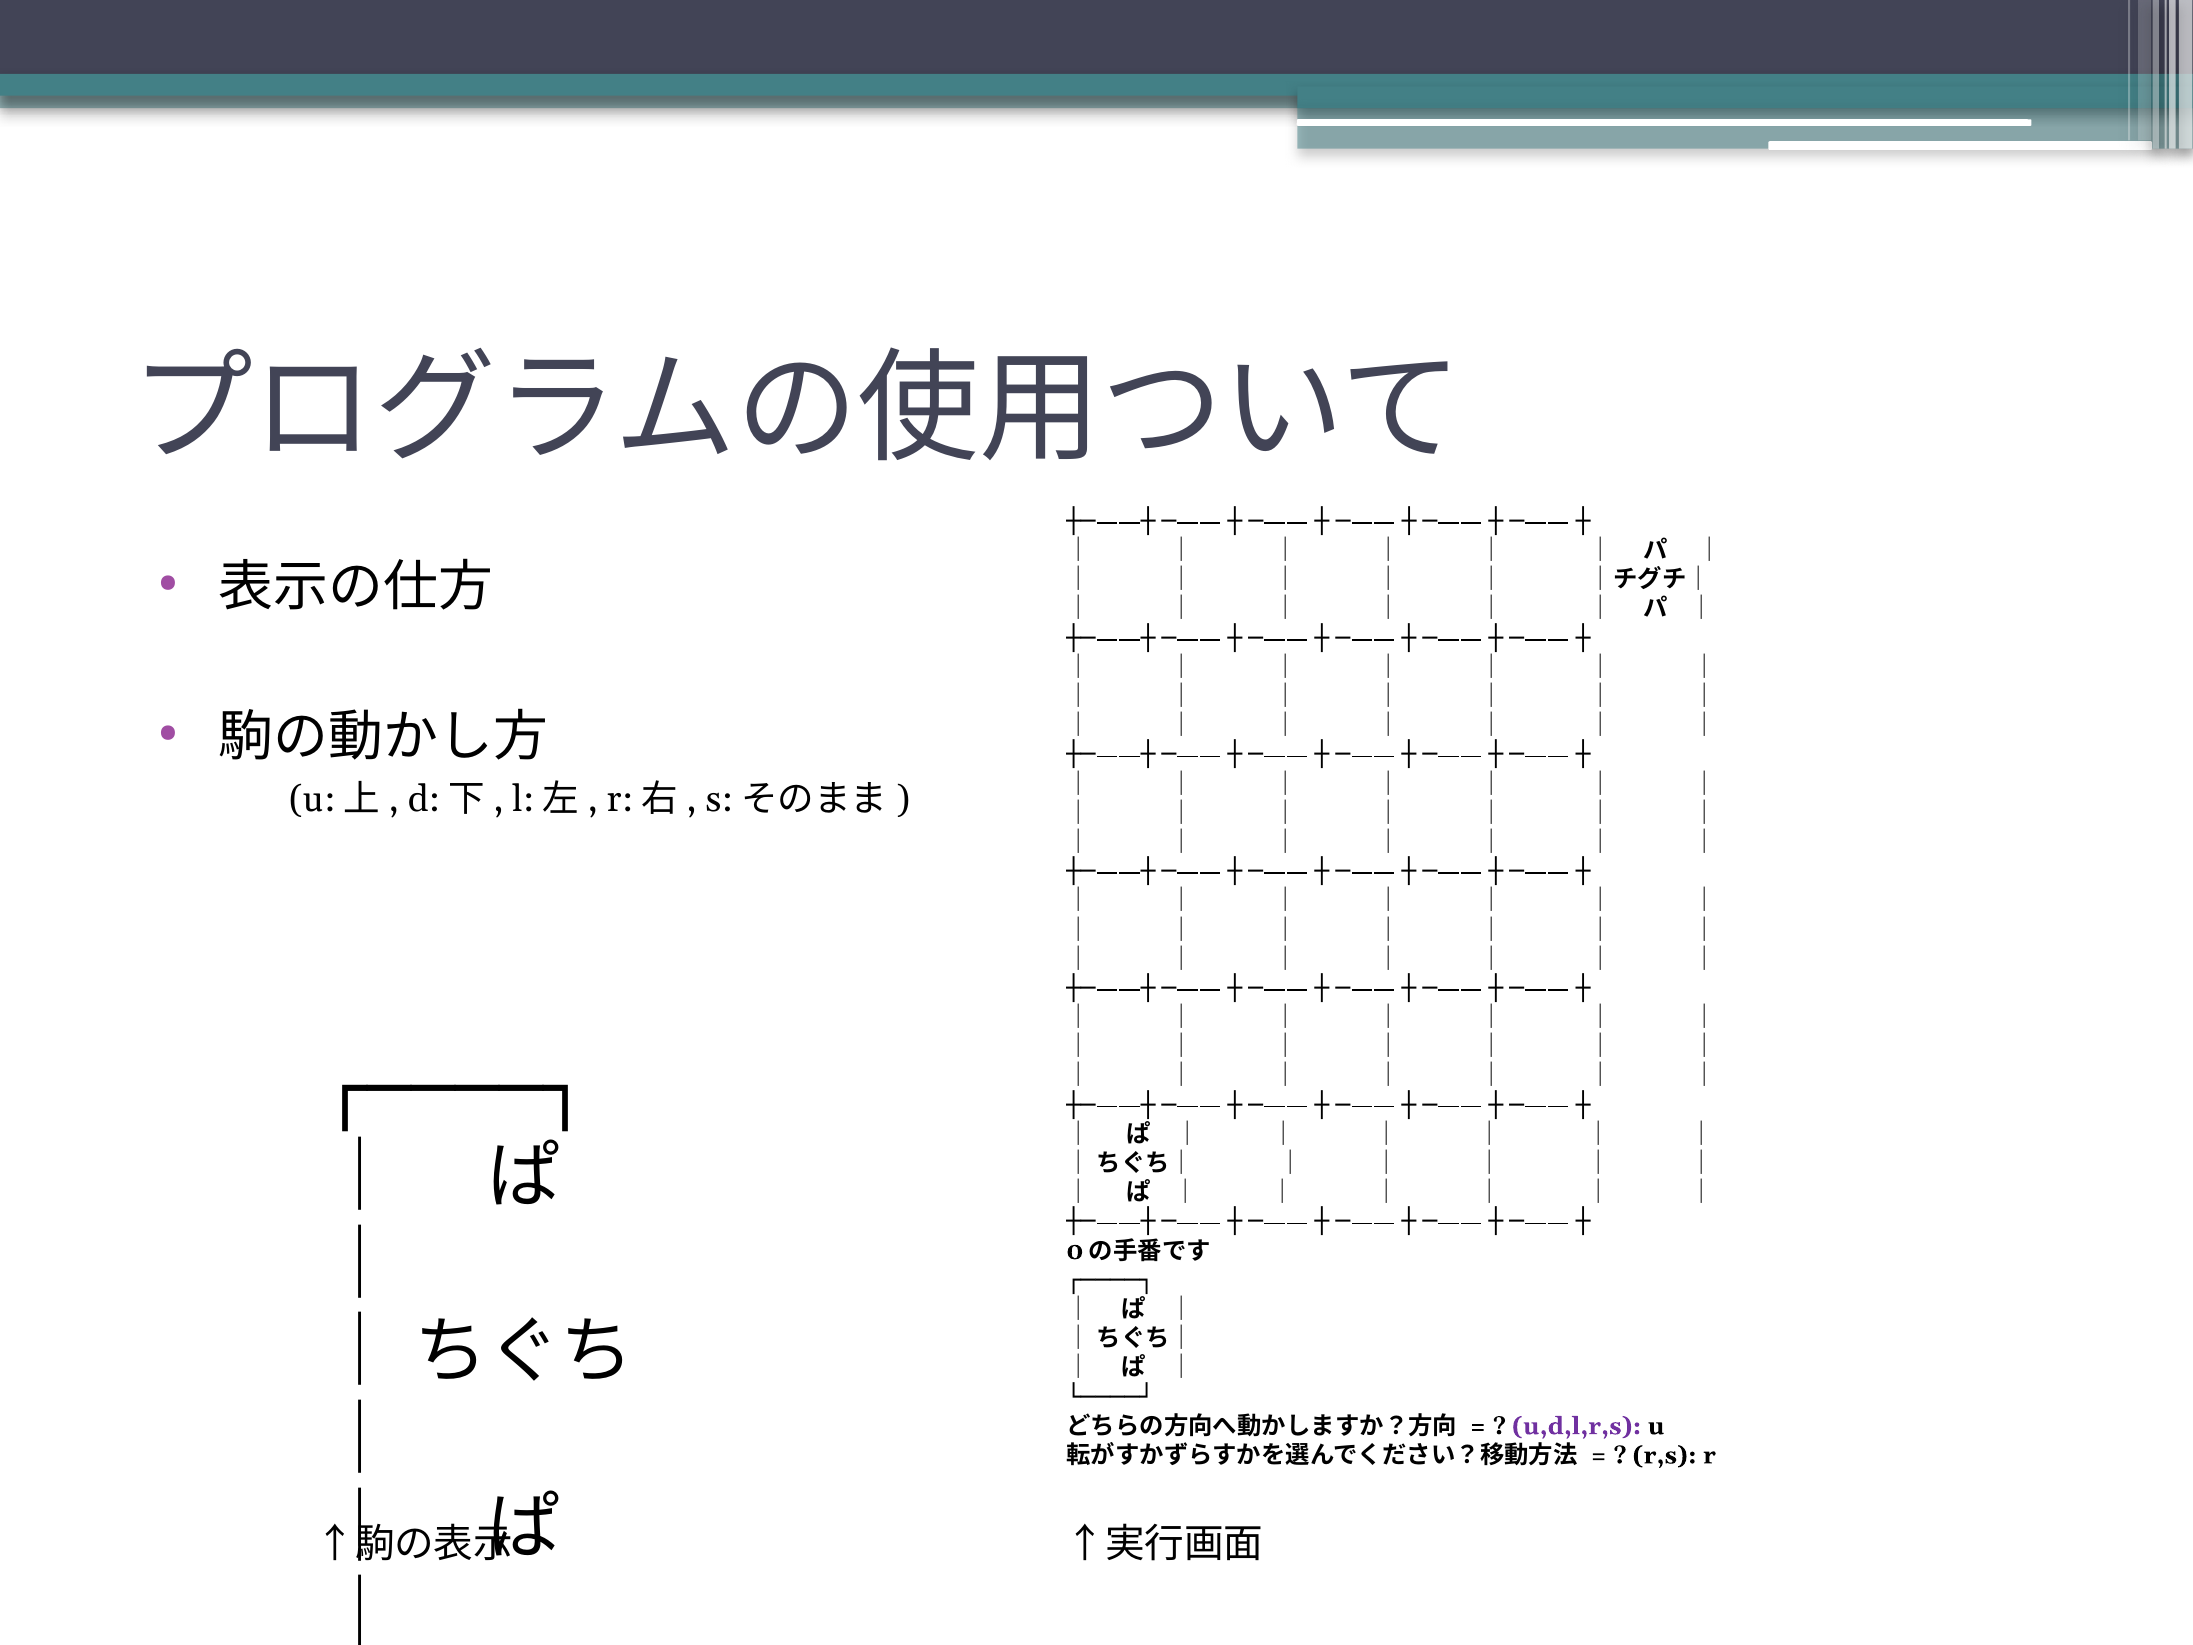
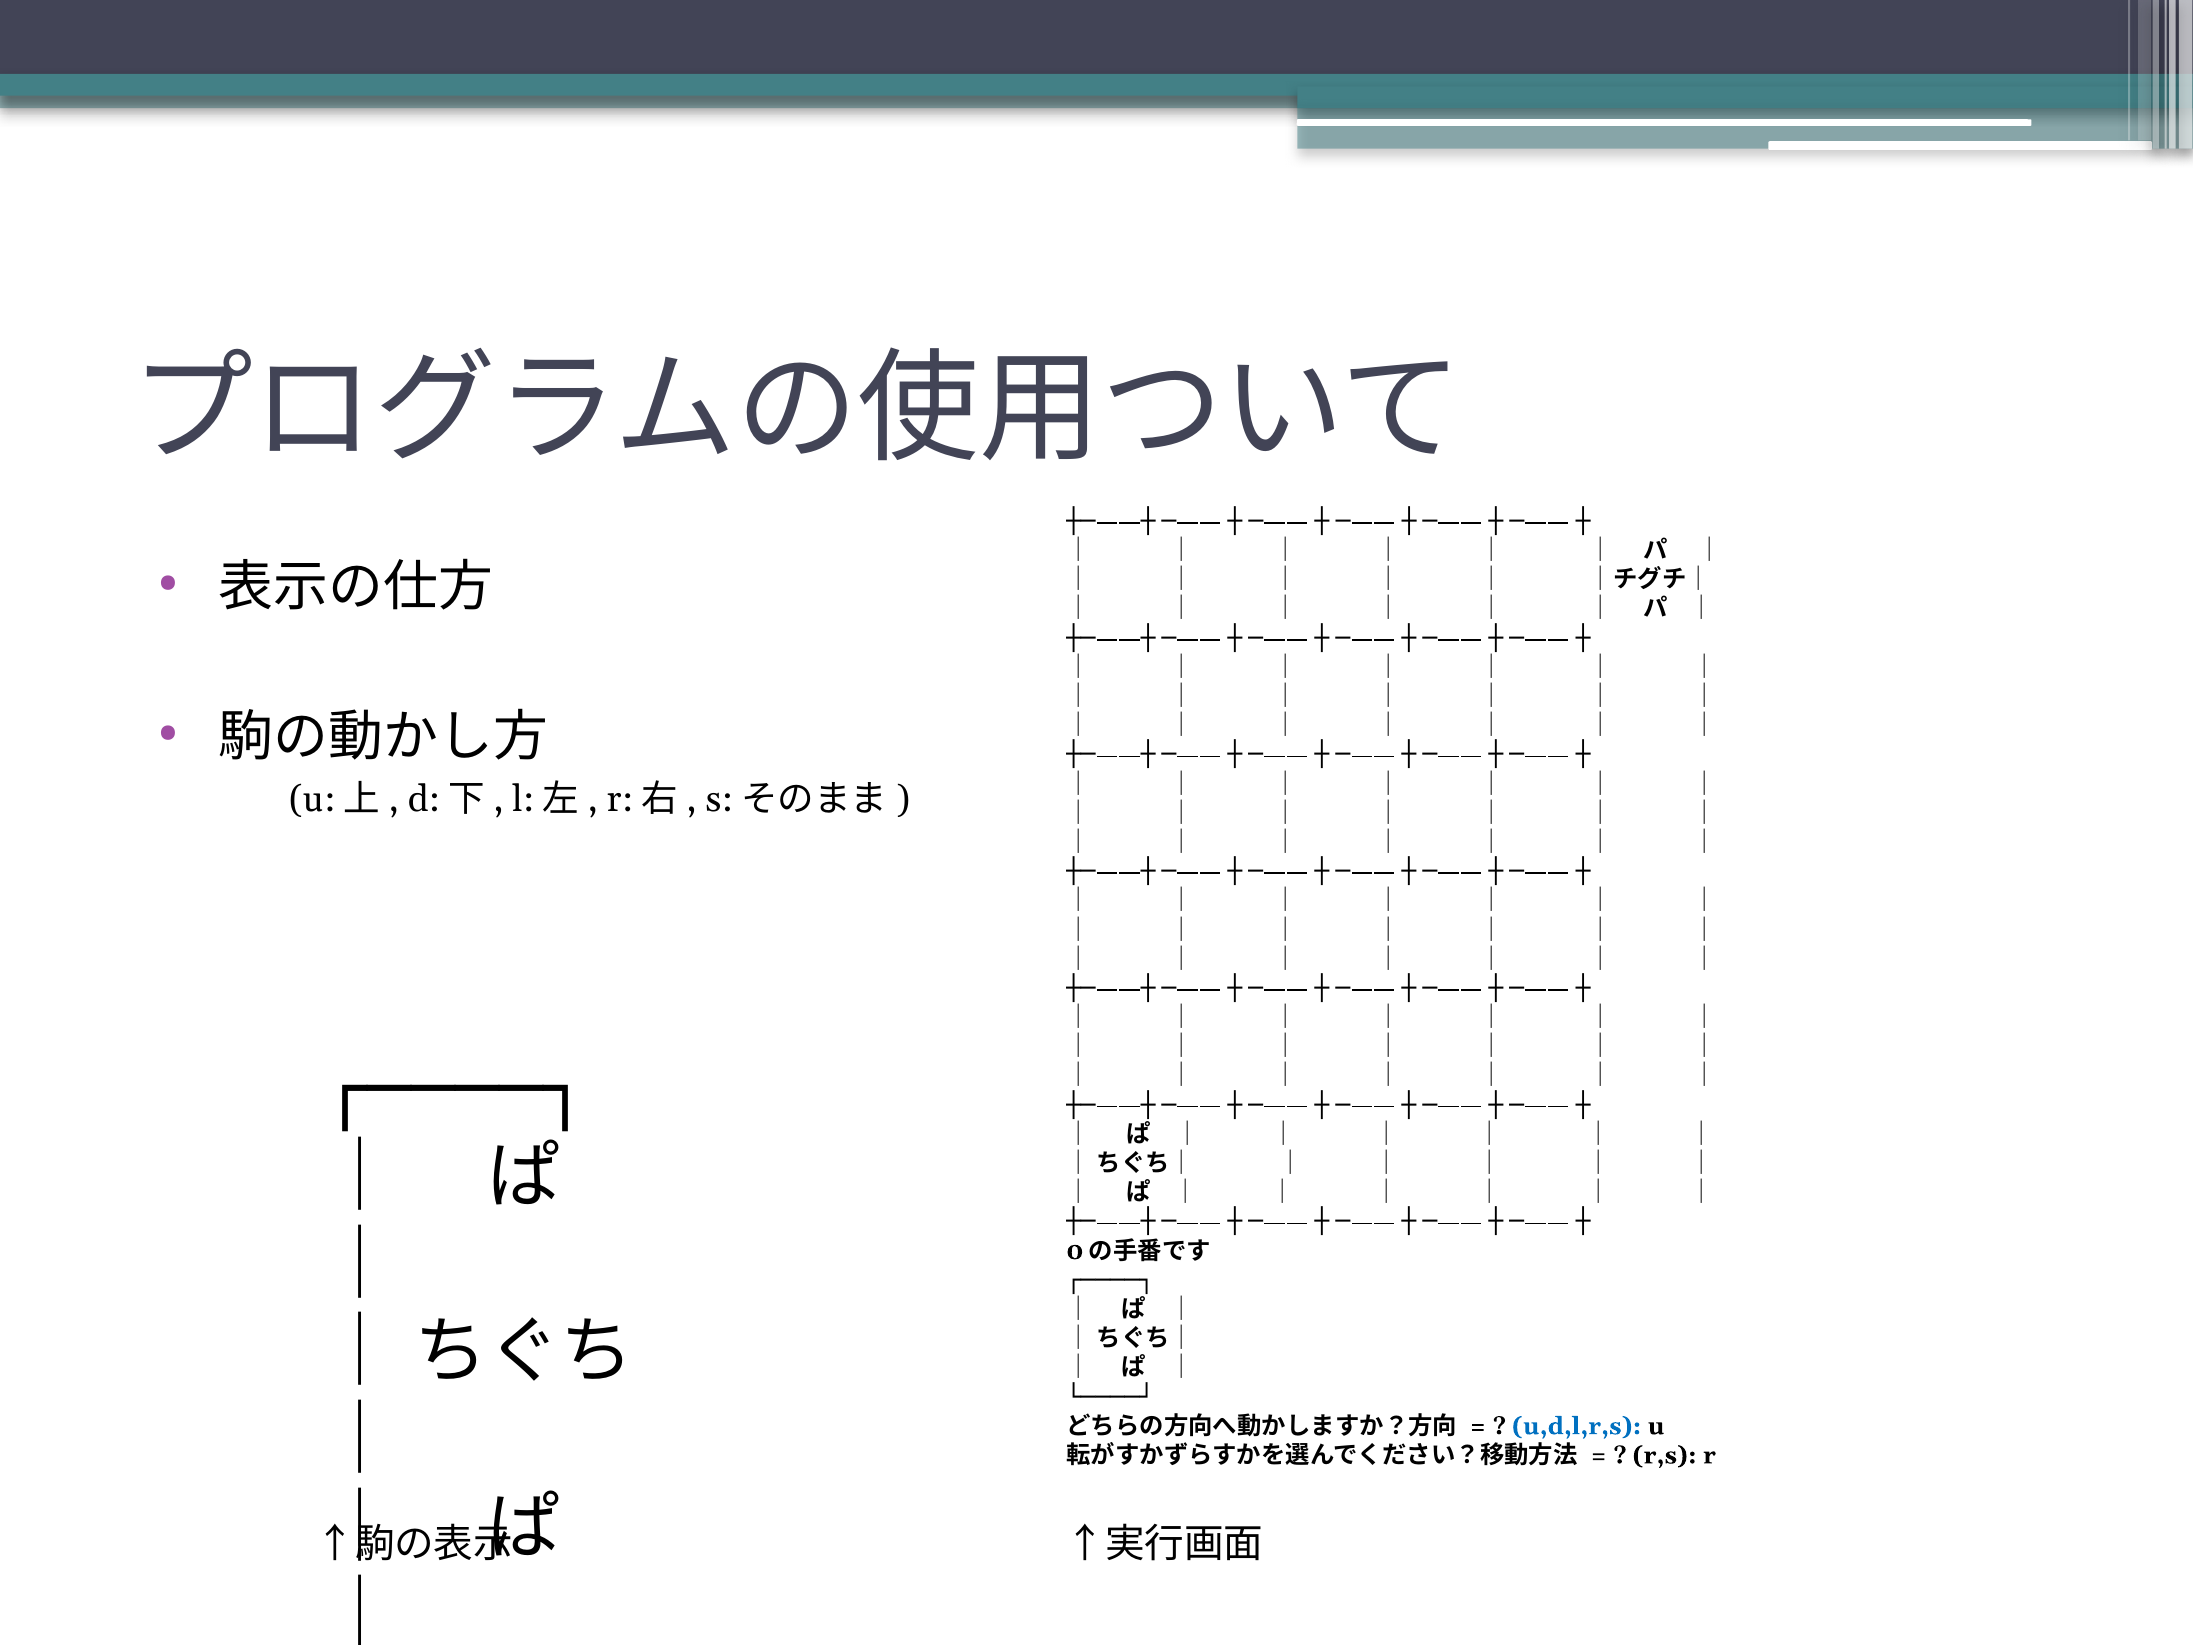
u,d,l,r,s colour: purple -> blue (1577, 1426)
